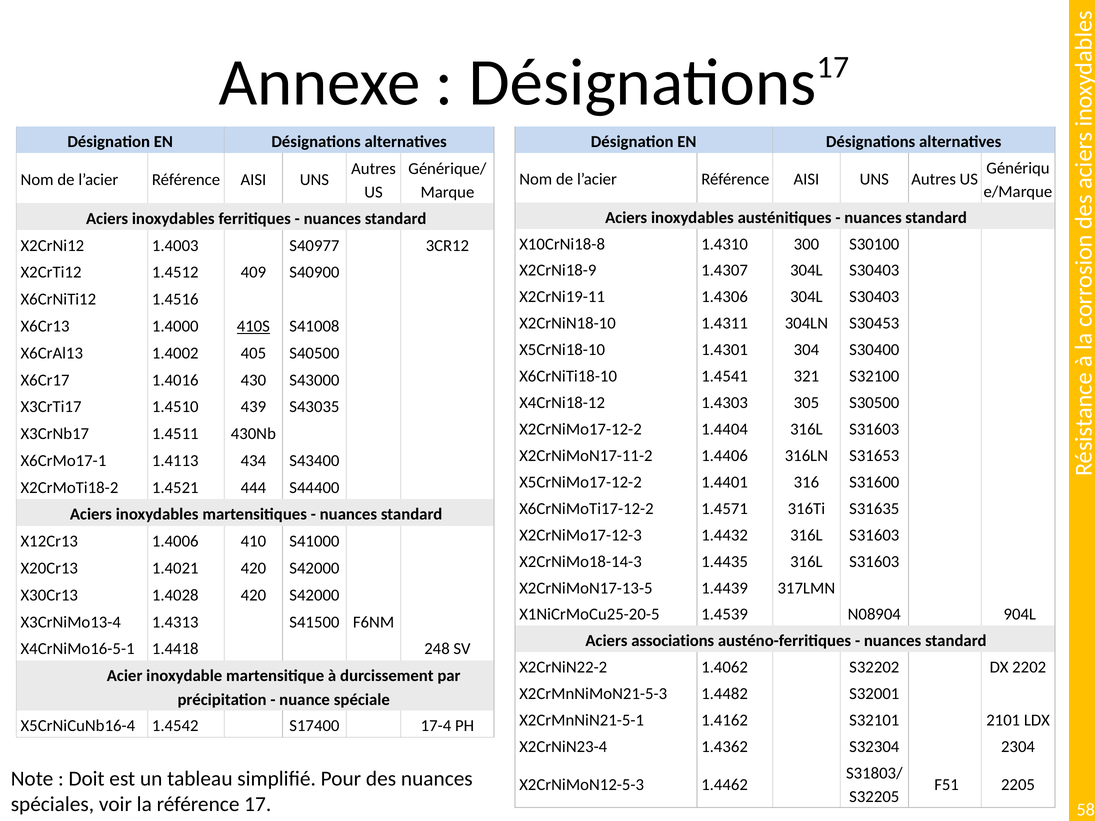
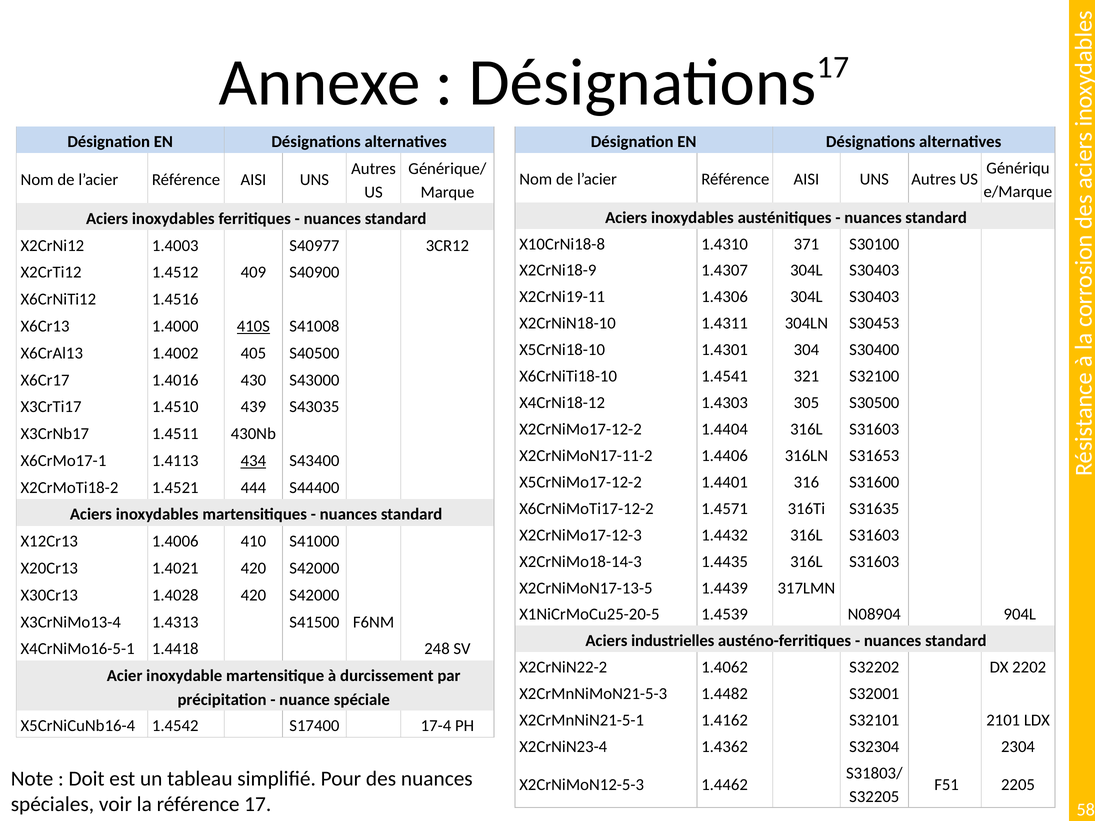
300: 300 -> 371 (806, 244)
434 underline: none -> present (253, 461)
associations: associations -> industrielles (673, 641)
